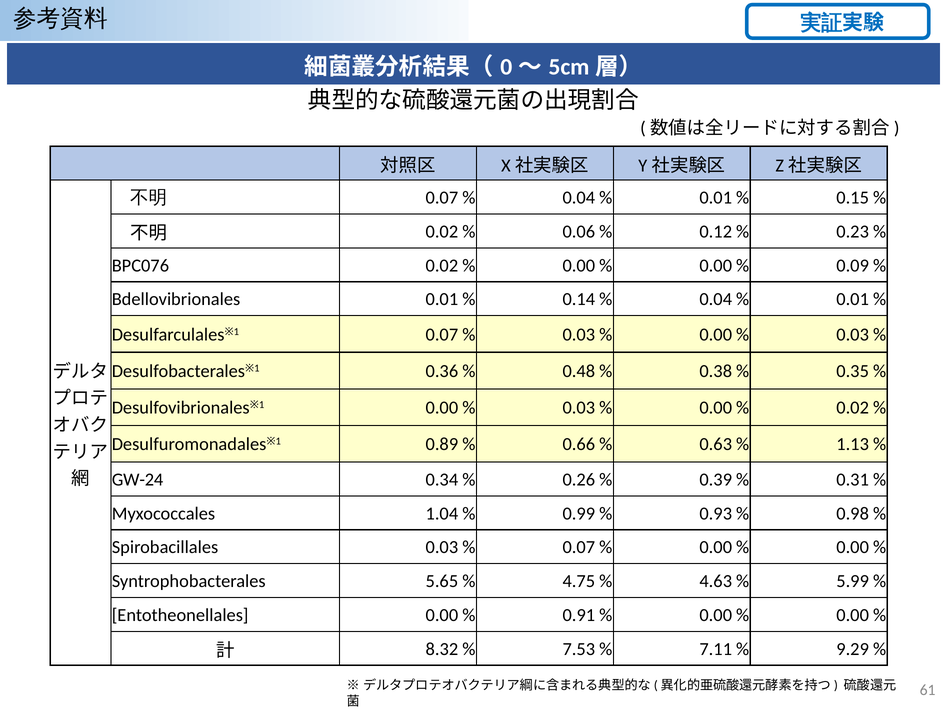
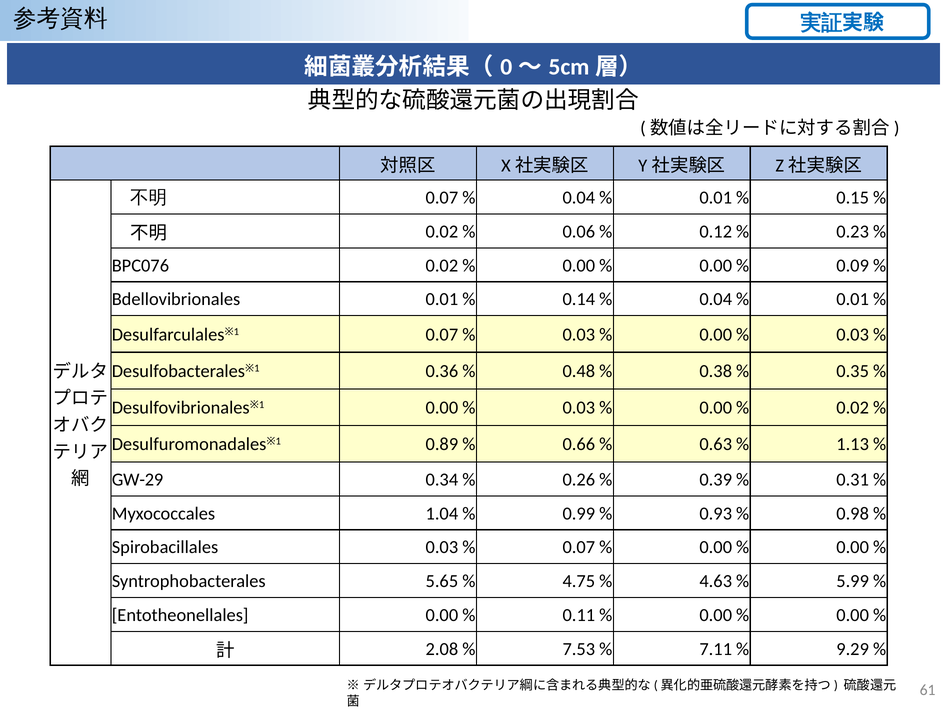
GW-24: GW-24 -> GW-29 (138, 479)
0.91: 0.91 -> 0.11 (579, 615)
8.32: 8.32 -> 2.08 (442, 649)
